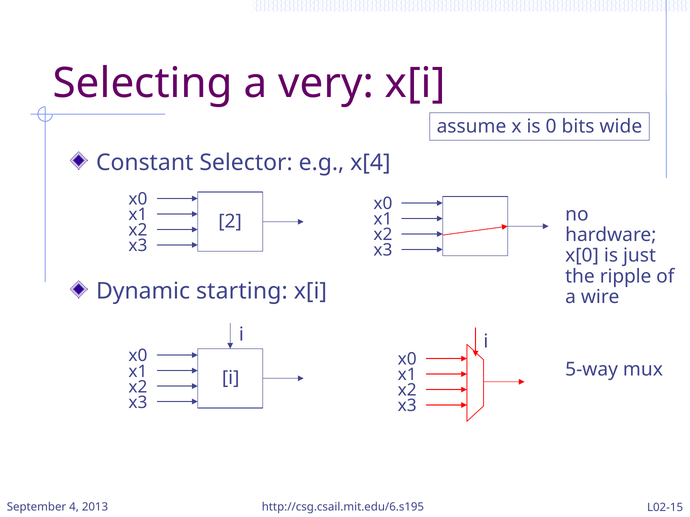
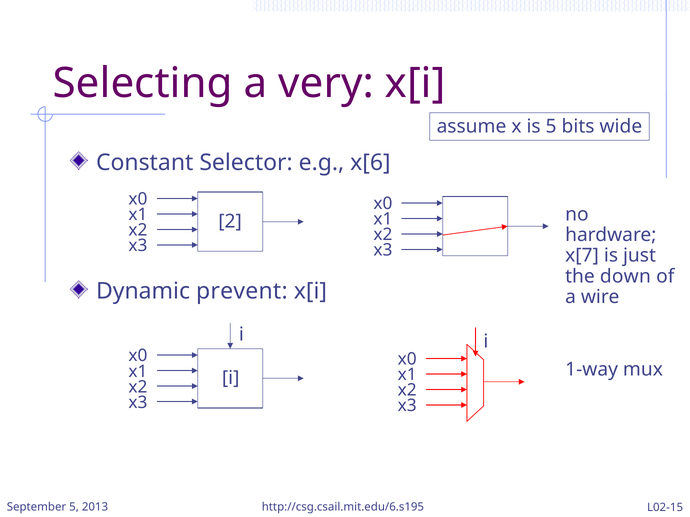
is 0: 0 -> 5 (551, 127)
x[4: x[4 -> x[6 (370, 163)
x[0: x[0 -> x[7 (582, 256)
ripple: ripple -> down (625, 277)
starting: starting -> prevent (242, 291)
5-way: 5-way -> 1-way (592, 370)
September 4: 4 -> 5 (74, 507)
